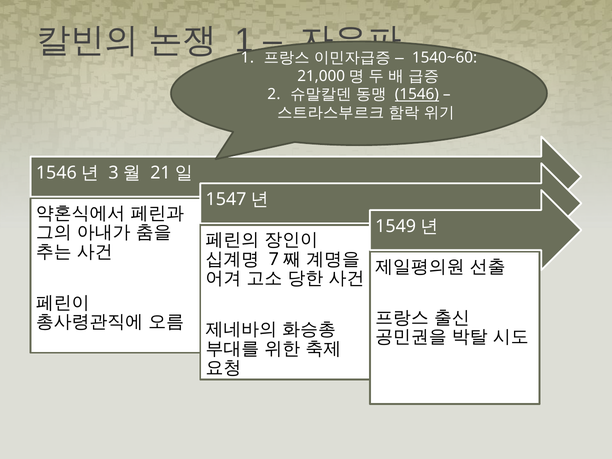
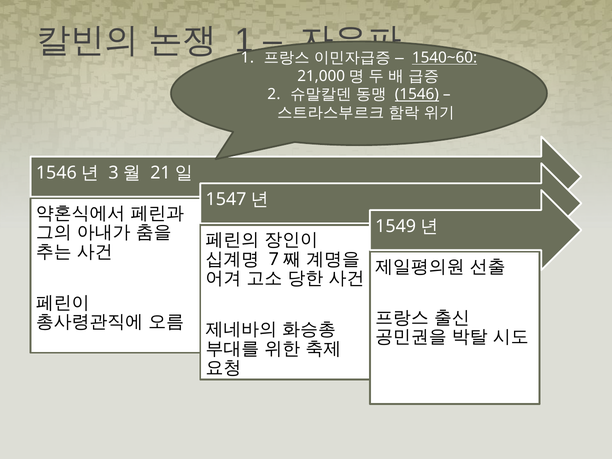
1540~60 underline: none -> present (445, 58)
